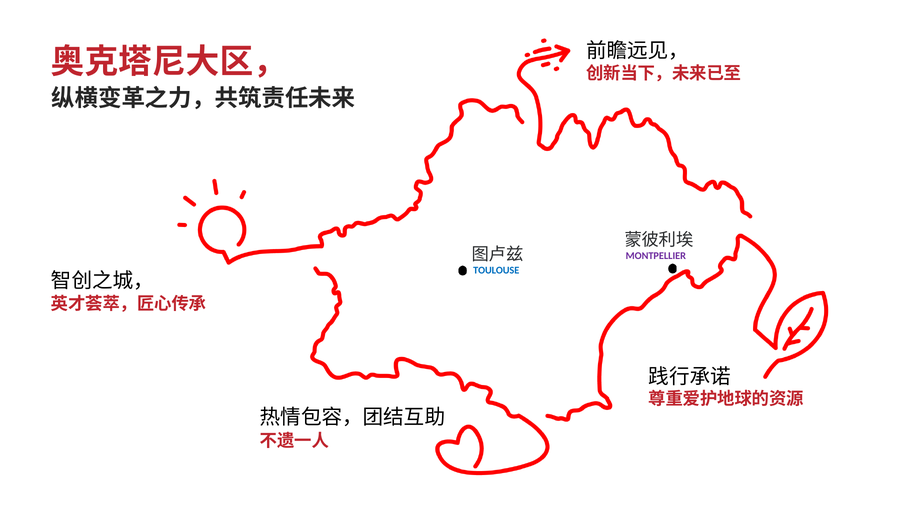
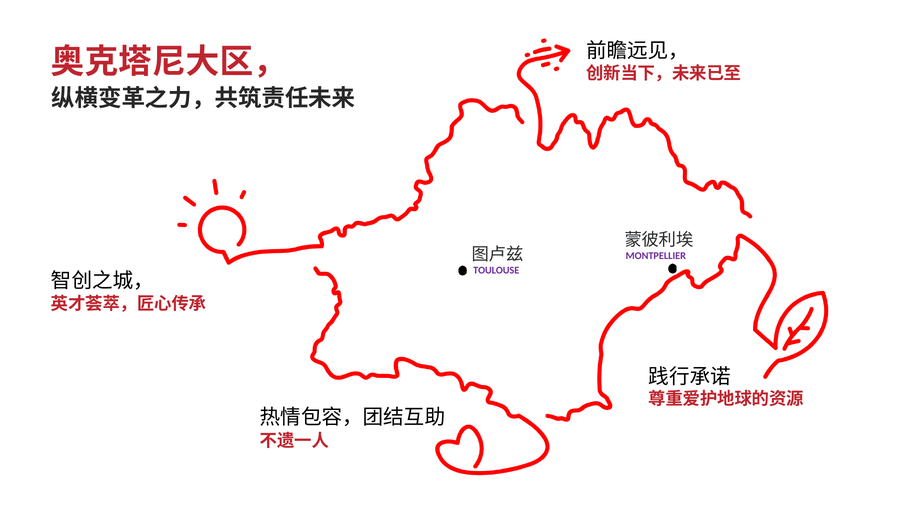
TOULOUSE colour: blue -> purple (496, 270)
